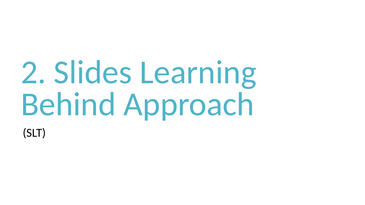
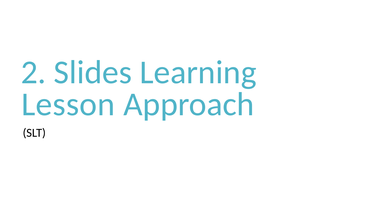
Behind: Behind -> Lesson (68, 105)
